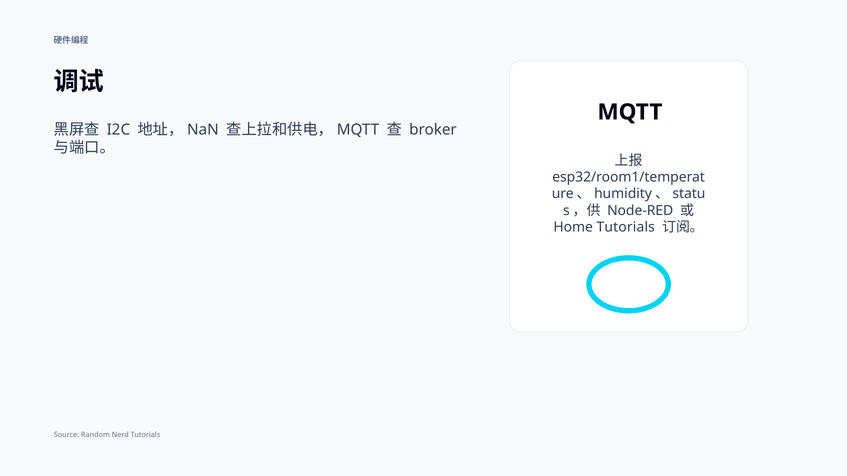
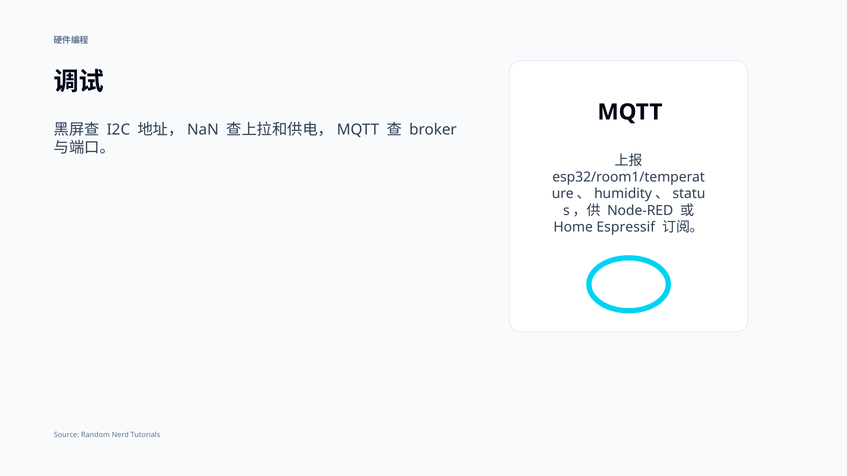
Home Tutorials: Tutorials -> Espressif (626, 227)
